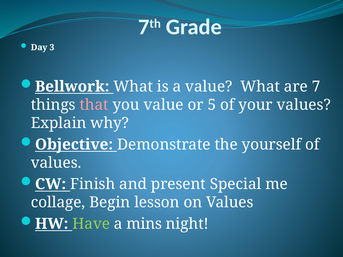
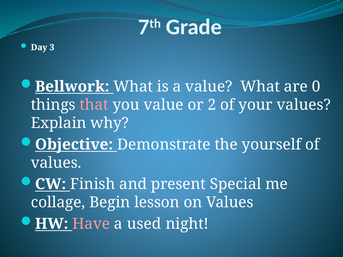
7: 7 -> 0 (316, 87)
5: 5 -> 2 (212, 105)
Have colour: light green -> pink (91, 224)
mins: mins -> used (144, 224)
